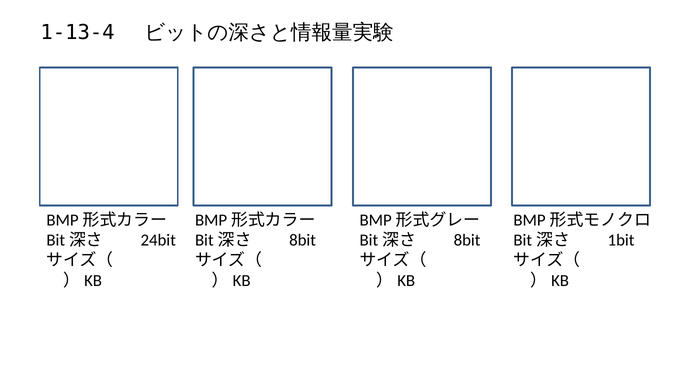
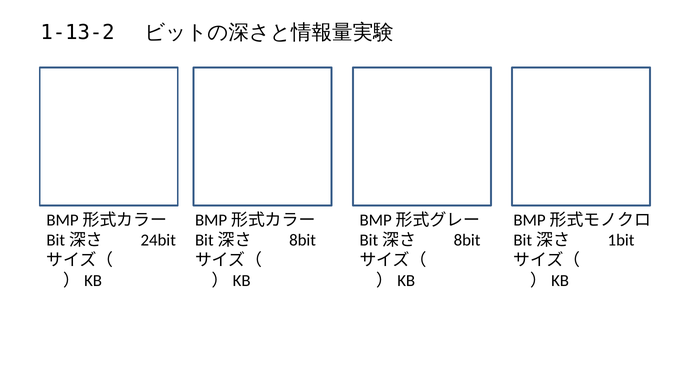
1-13-4: 1-13-4 -> 1-13-2 (78, 32)
